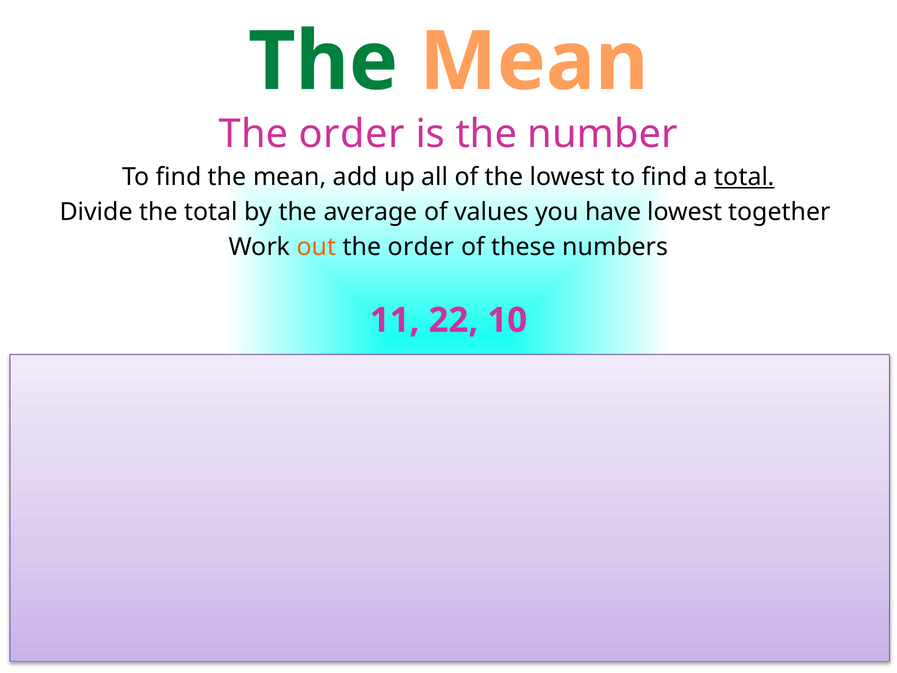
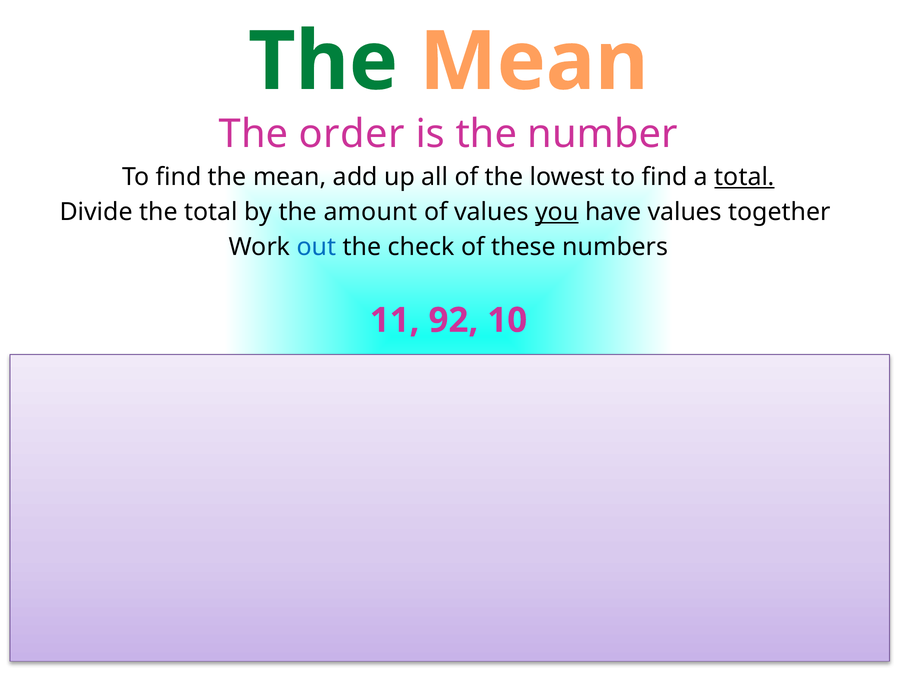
the average: average -> amount (370, 212)
you underline: none -> present (557, 212)
have lowest: lowest -> values (685, 212)
out colour: orange -> blue (316, 247)
order: order -> check (421, 247)
22: 22 -> 92 (453, 320)
